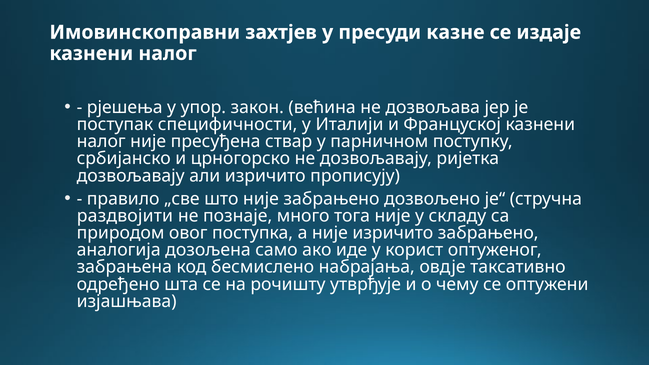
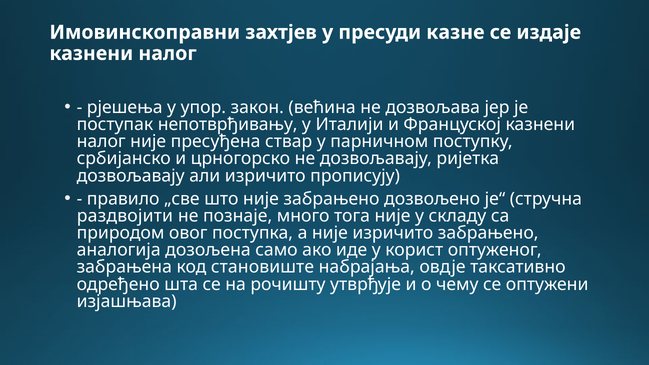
специфичности: специфичности -> непотврђивању (228, 125)
бесмислено: бесмислено -> становиште (263, 267)
